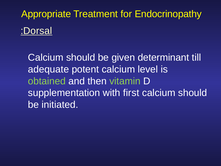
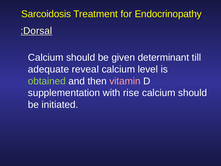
Appropriate: Appropriate -> Sarcoidosis (46, 14)
potent: potent -> reveal (85, 69)
vitamin colour: light green -> pink (125, 81)
first: first -> rise (131, 93)
